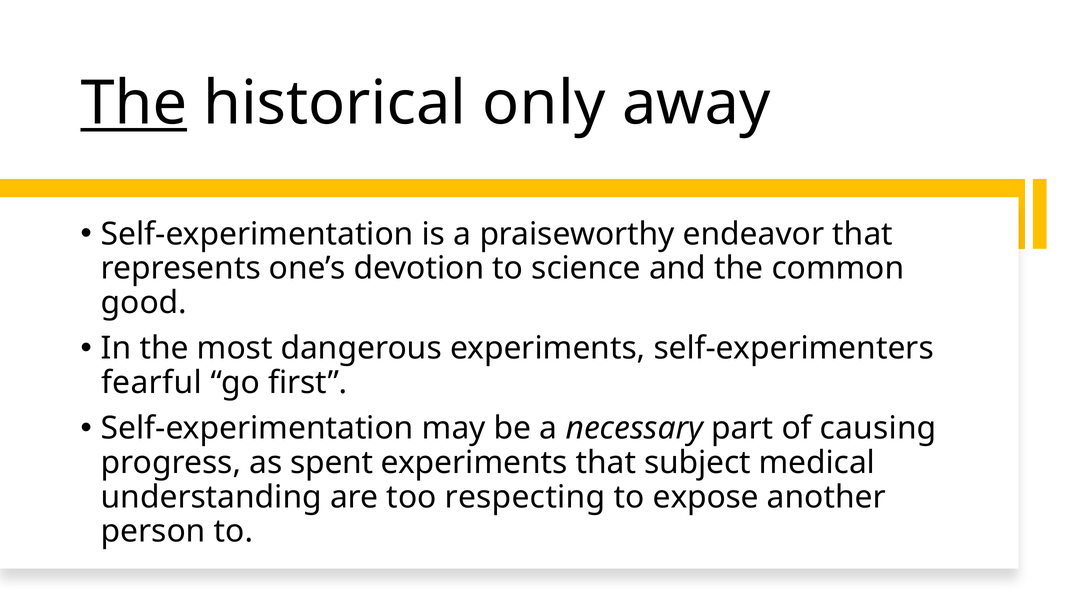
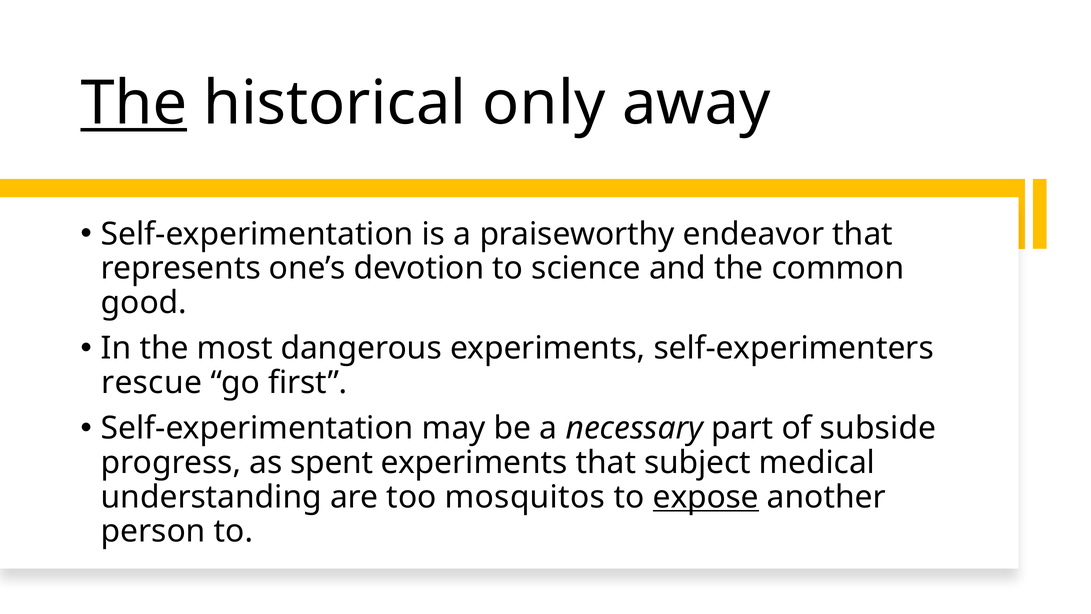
fearful: fearful -> rescue (152, 382)
causing: causing -> subside (878, 428)
respecting: respecting -> mosquitos (525, 497)
expose underline: none -> present (706, 497)
